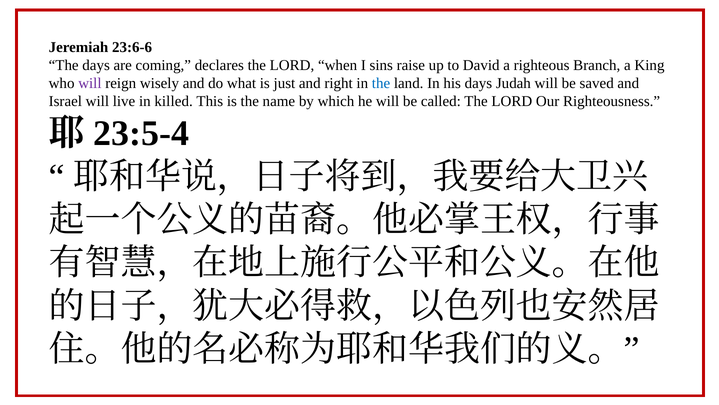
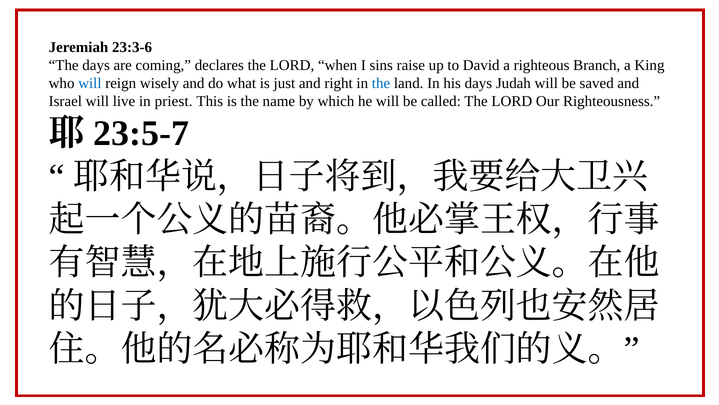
23:6-6: 23:6-6 -> 23:3-6 (132, 47)
will colour: purple -> blue (90, 83)
killed: killed -> priest (174, 101)
23:5-4: 23:5-4 -> 23:5-7 (141, 133)
